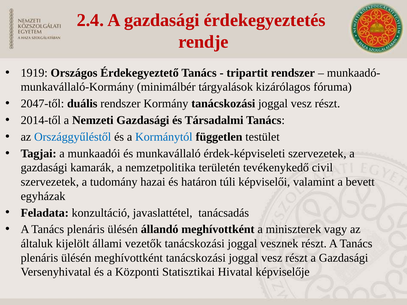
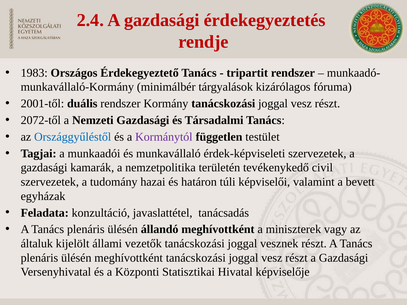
1919: 1919 -> 1983 (34, 73)
2047-től: 2047-től -> 2001-től (42, 104)
2014-től: 2014-től -> 2072-től (41, 120)
Kormánytól colour: blue -> purple (164, 137)
